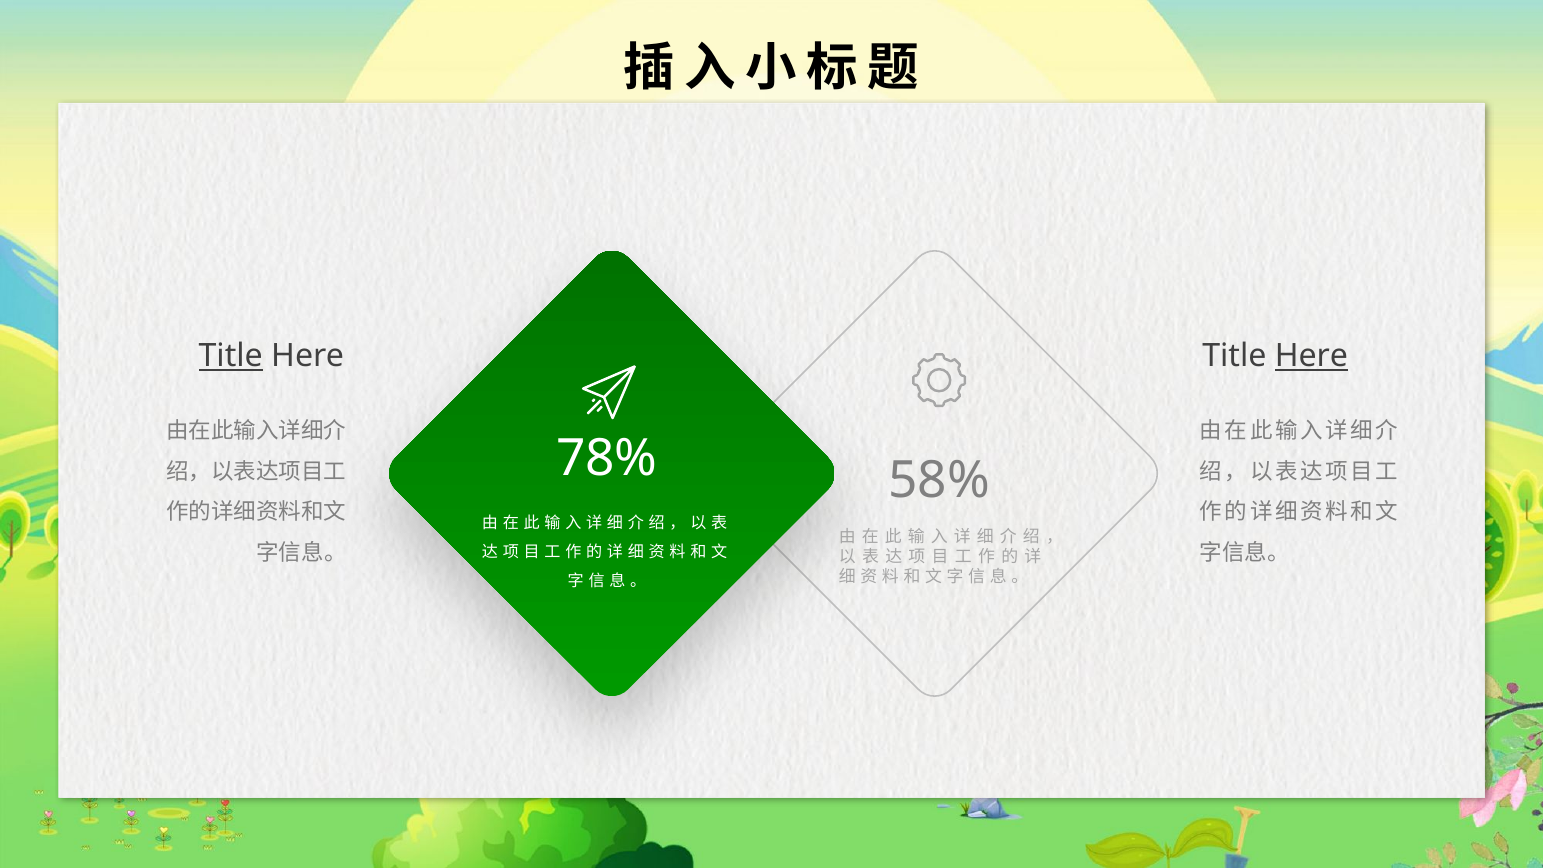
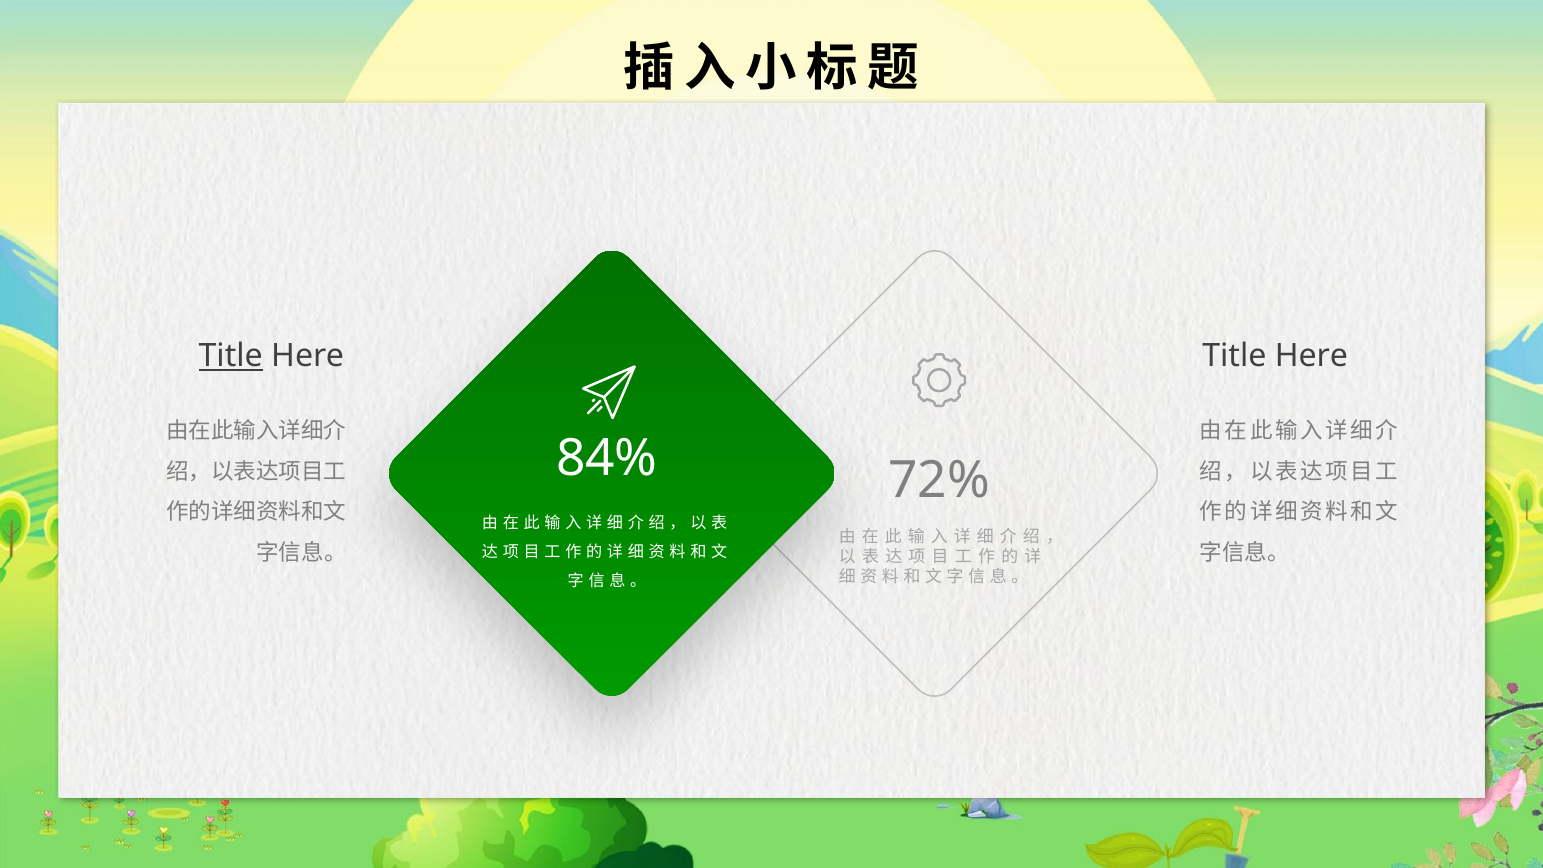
Here underline: present -> none (1311, 356)
78%: 78% -> 84% (607, 459)
58%: 58% -> 72% (939, 481)
